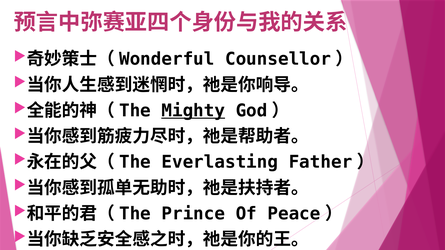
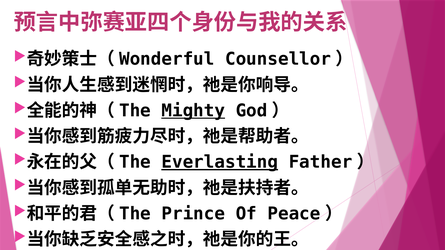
Everlasting underline: none -> present (220, 162)
